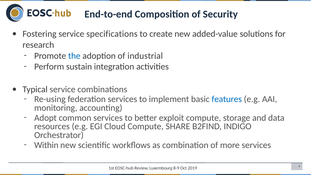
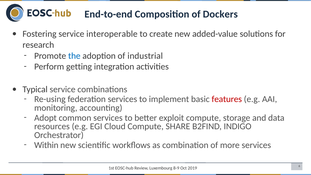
Security: Security -> Dockers (220, 14)
specifications: specifications -> interoperable (112, 34)
sustain: sustain -> getting (79, 67)
features colour: blue -> red (227, 99)
